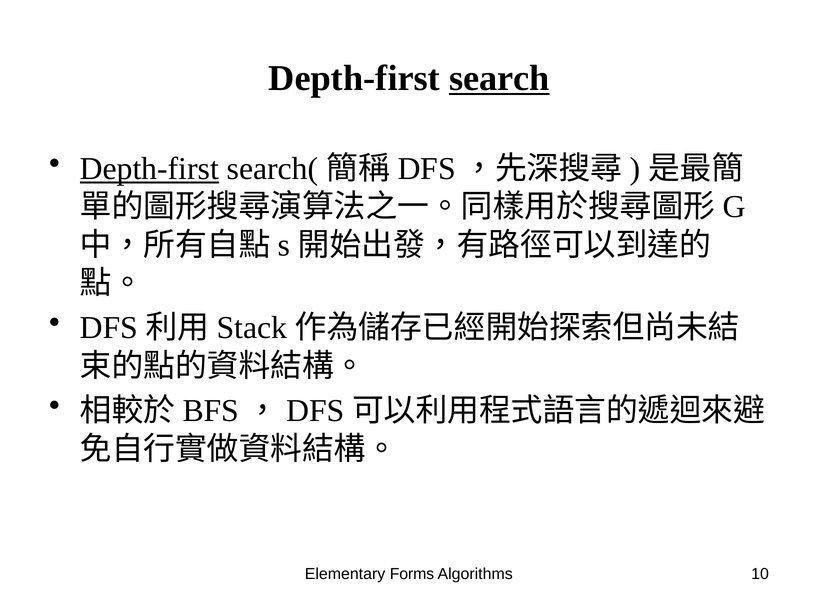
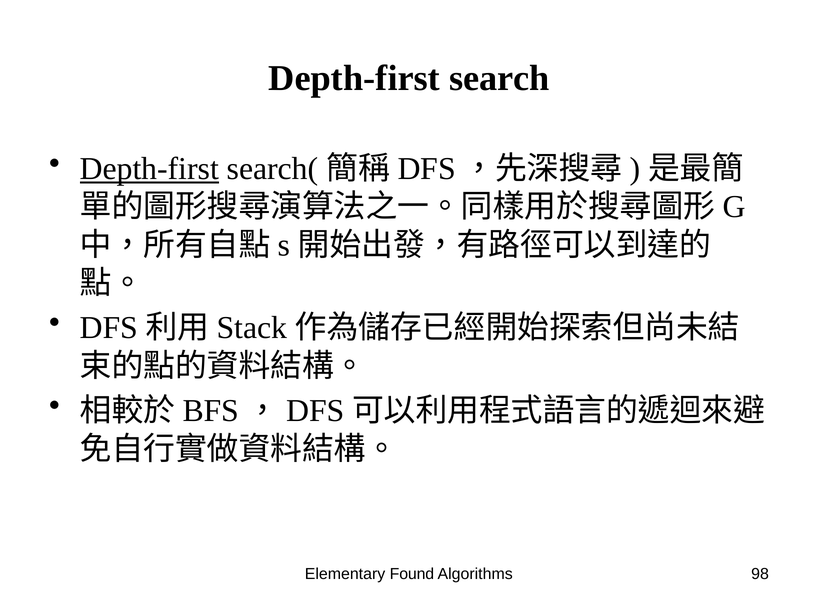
search underline: present -> none (499, 78)
Forms: Forms -> Found (412, 573)
10: 10 -> 98 (760, 573)
